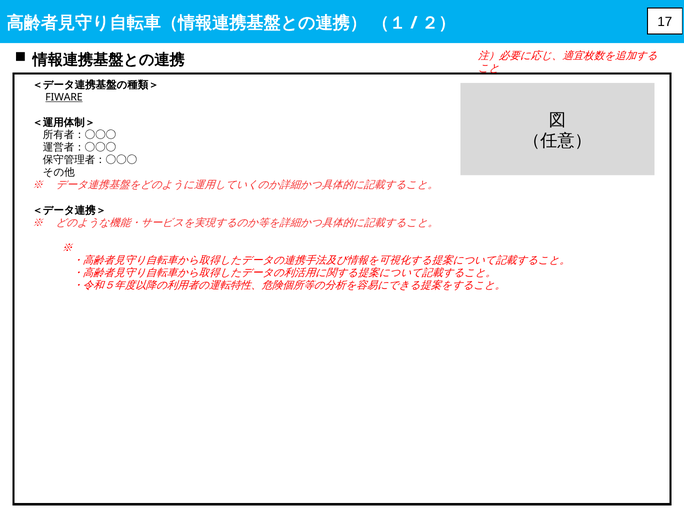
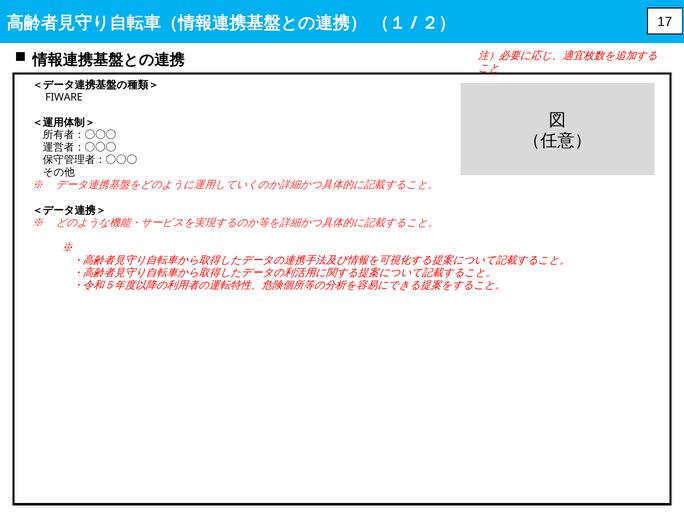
FIWARE underline: present -> none (64, 97)
